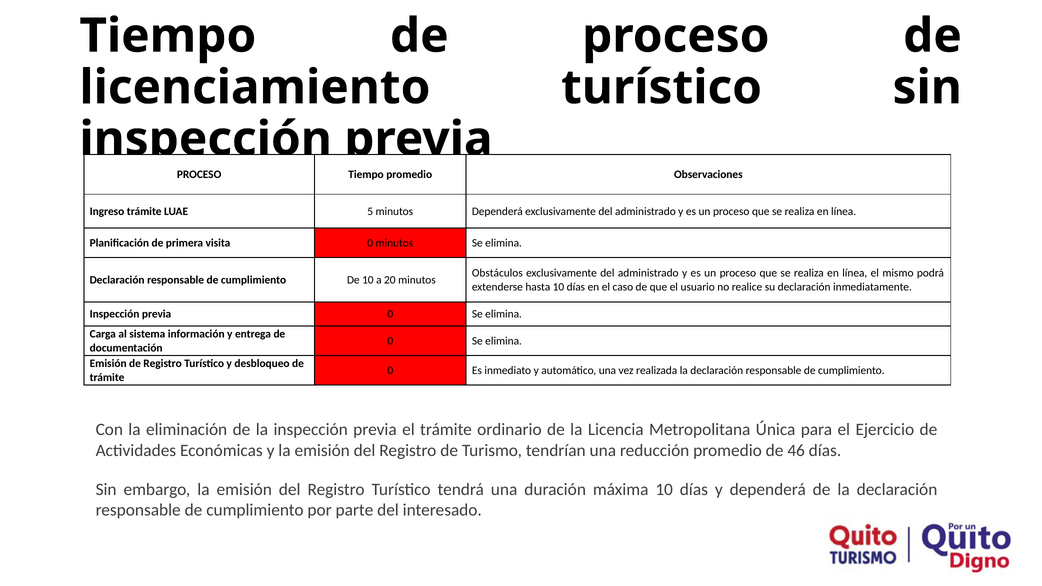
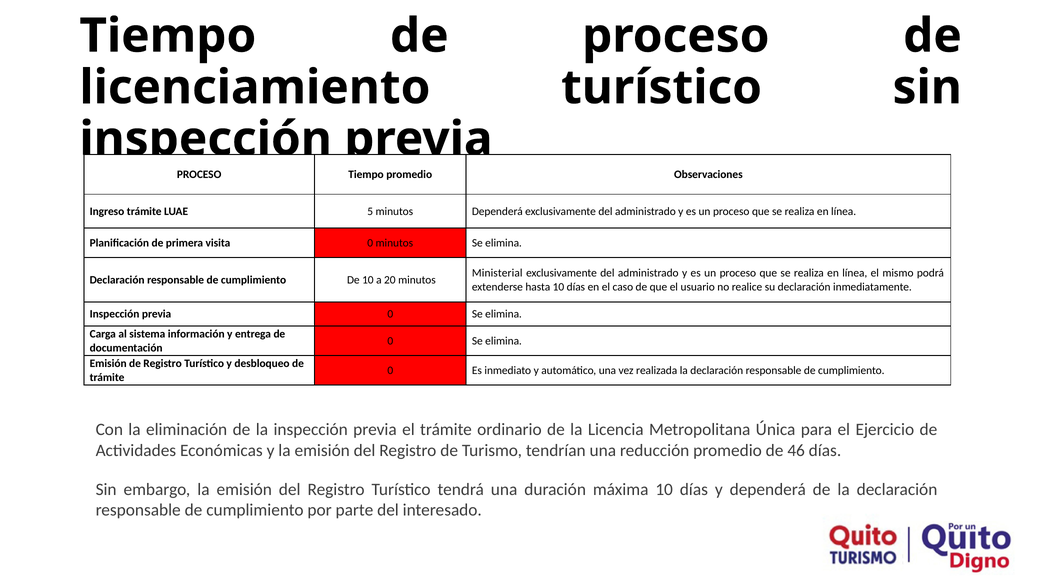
Obstáculos: Obstáculos -> Ministerial (497, 273)
